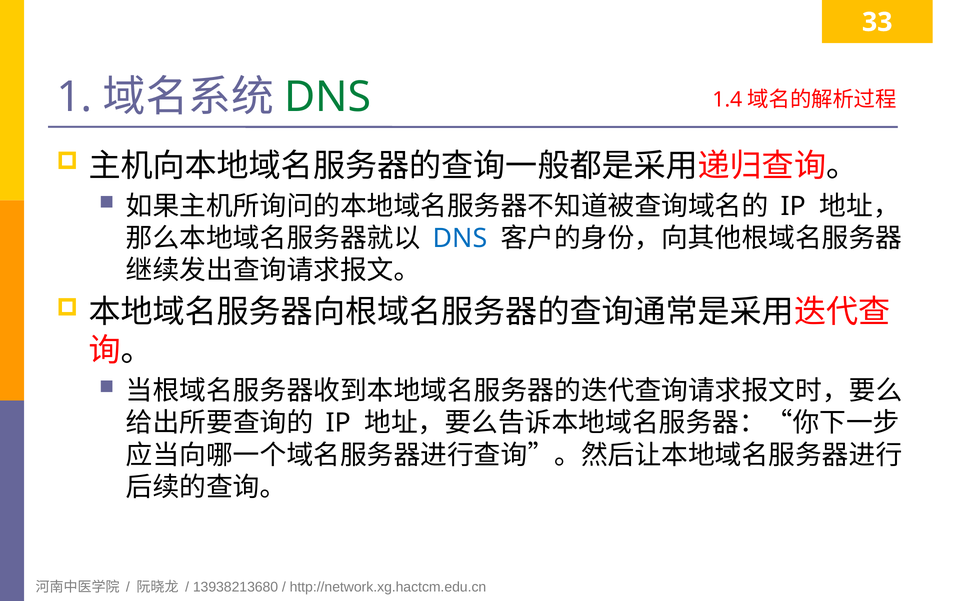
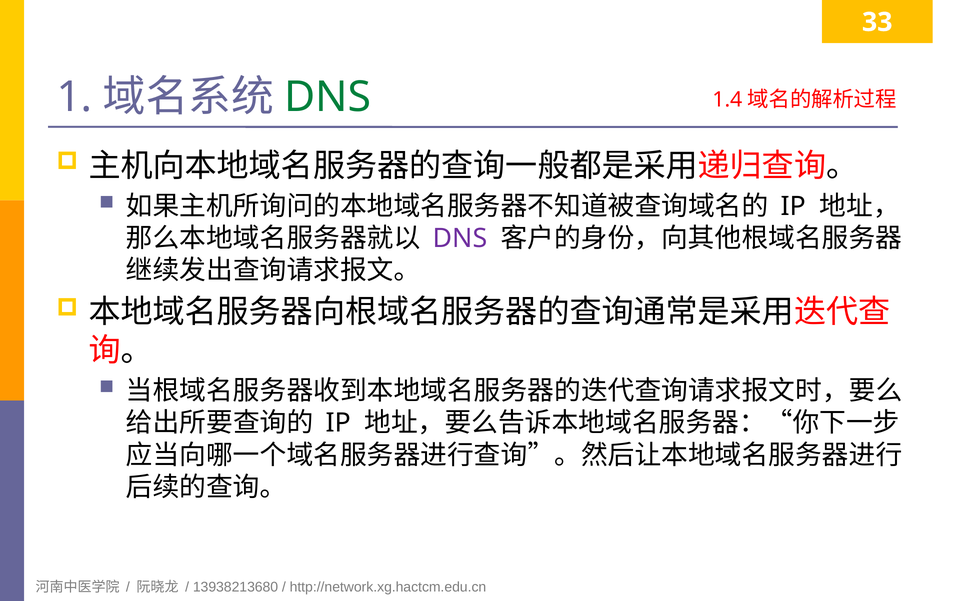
DNS colour: blue -> purple (460, 238)
